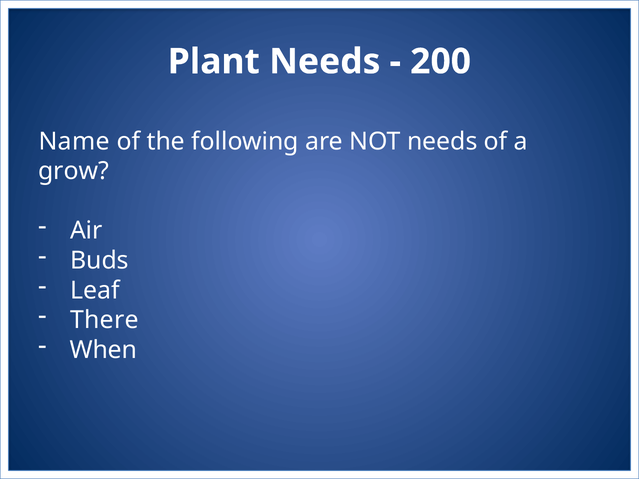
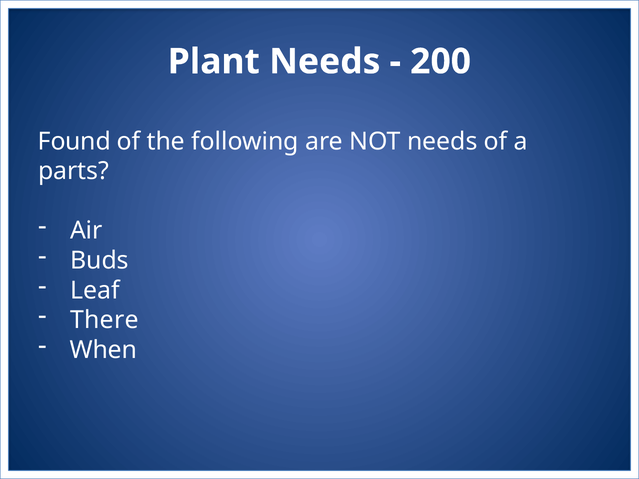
Name: Name -> Found (74, 141)
grow: grow -> parts (74, 171)
